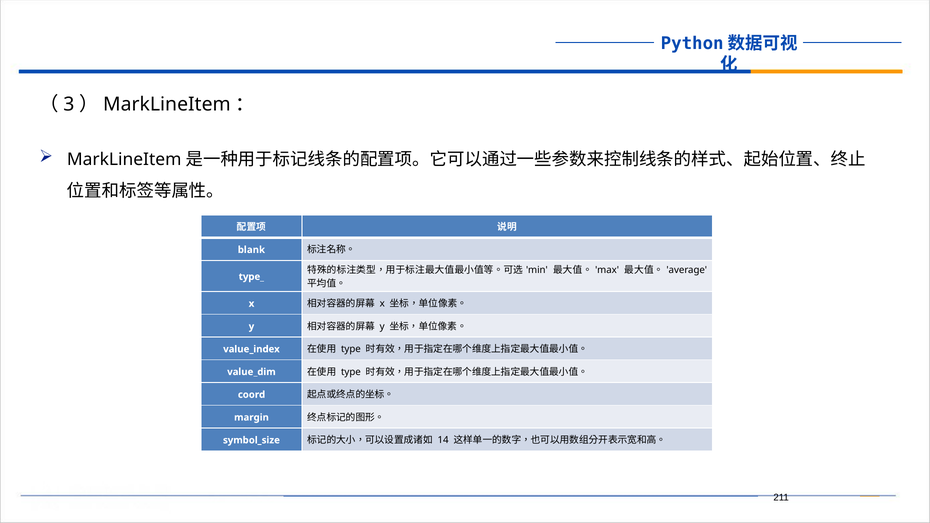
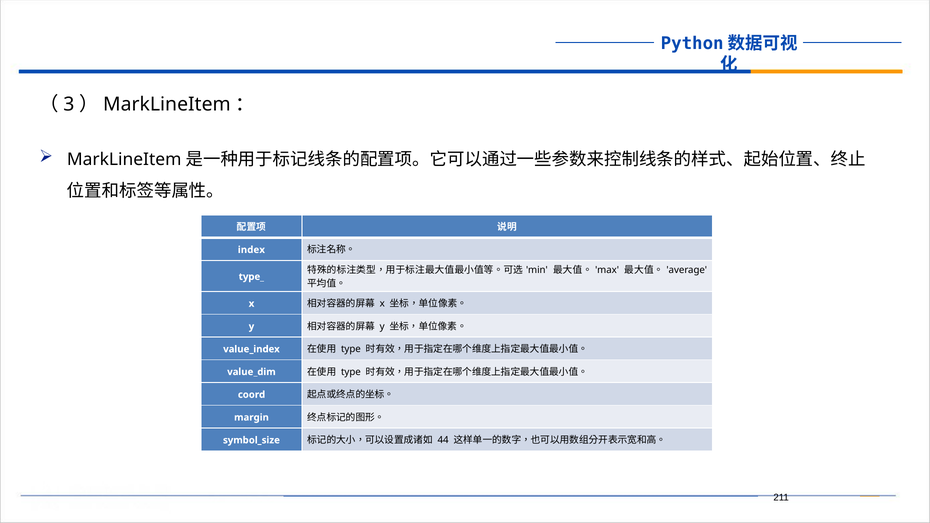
blank: blank -> index (251, 250)
14: 14 -> 44 (443, 440)
